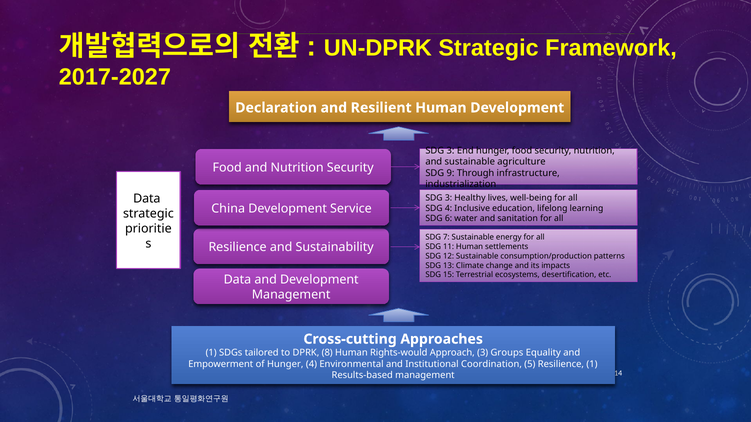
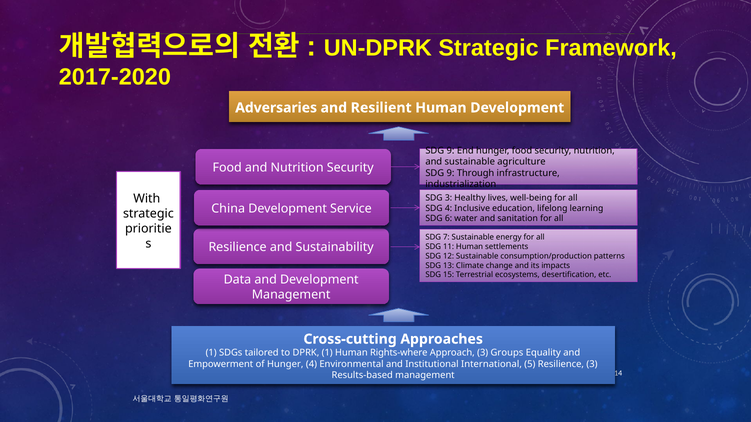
2017-2027: 2017-2027 -> 2017-2020 (115, 77)
Declaration: Declaration -> Adversaries (276, 108)
3: 3 -> 9 (451, 151)
Data: Data -> With (147, 199)
DPRK 8: 8 -> 1 (327, 353)
Rights-would: Rights-would -> Rights-where (399, 353)
Coordination: Coordination -> International (491, 364)
Resilience 1: 1 -> 3 (592, 364)
